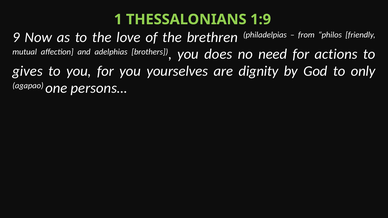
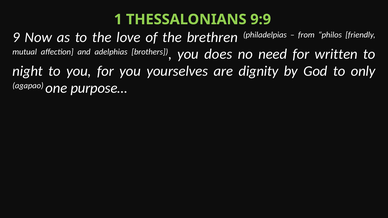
1:9: 1:9 -> 9:9 (261, 19)
actions: actions -> written (336, 54)
gives: gives -> night (28, 71)
persons…: persons… -> purpose… (99, 88)
